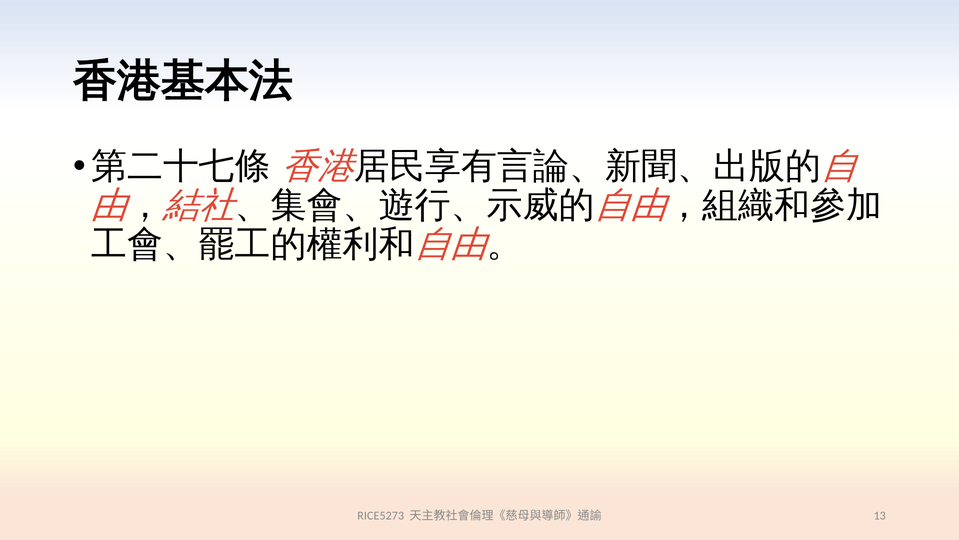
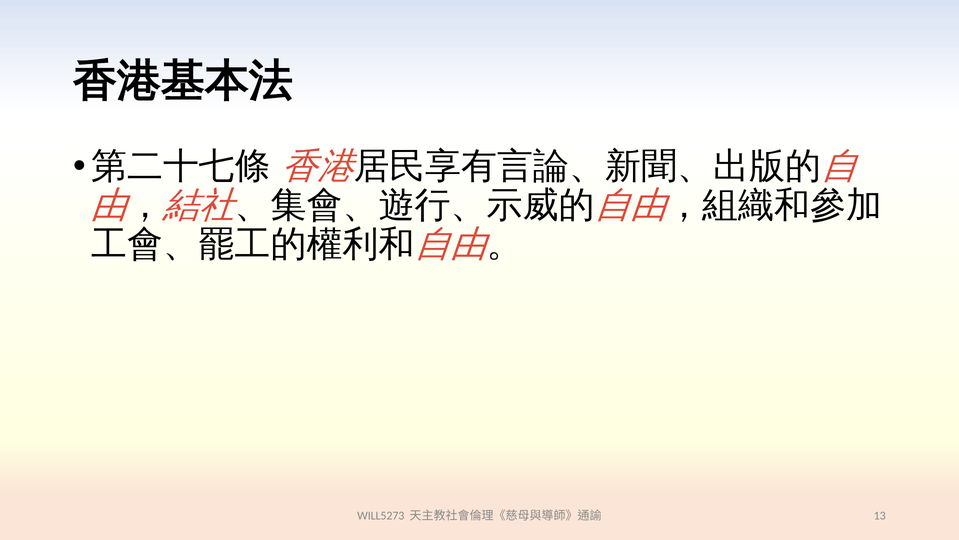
RICE5273: RICE5273 -> WILL5273 (381, 515)
